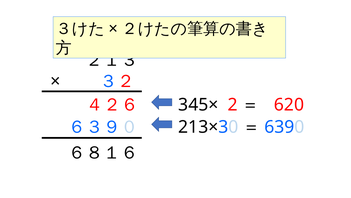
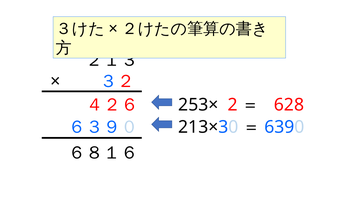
345×: 345× -> 253× (198, 104)
620: 620 -> 628 (289, 104)
